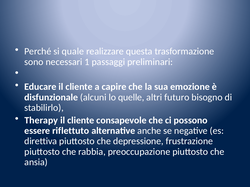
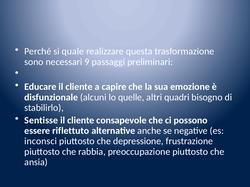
1: 1 -> 9 (87, 62)
futuro: futuro -> quadri (177, 98)
Therapy: Therapy -> Sentisse (41, 121)
direttiva: direttiva -> inconsci (41, 142)
